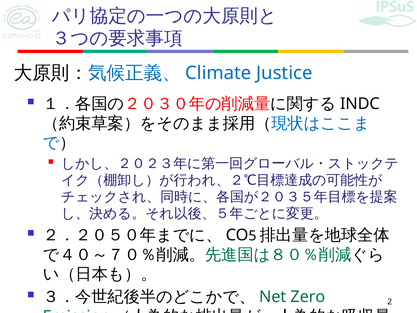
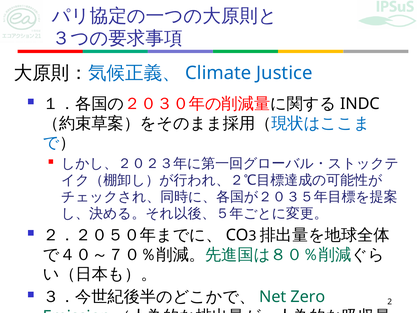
5: 5 -> 3 (252, 236)
